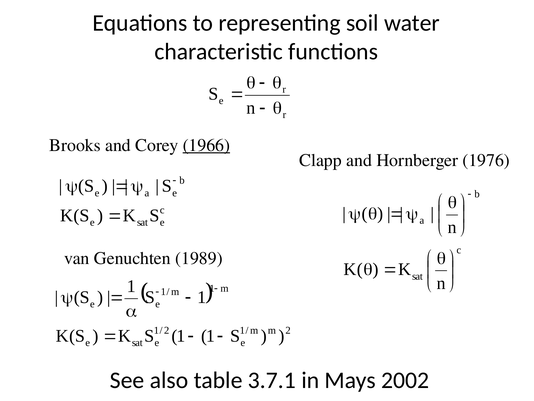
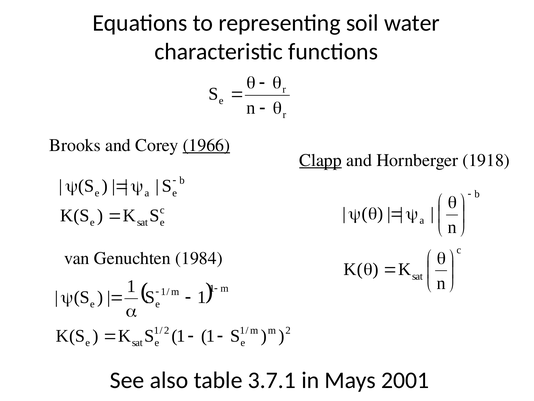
Clapp underline: none -> present (321, 160)
1976: 1976 -> 1918 (486, 160)
1989: 1989 -> 1984 (199, 258)
2002: 2002 -> 2001 (405, 380)
